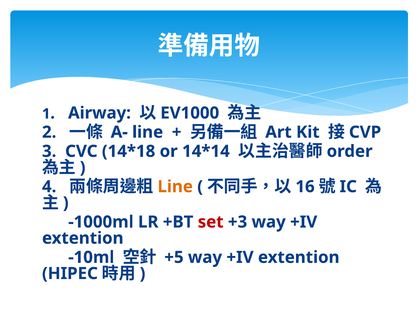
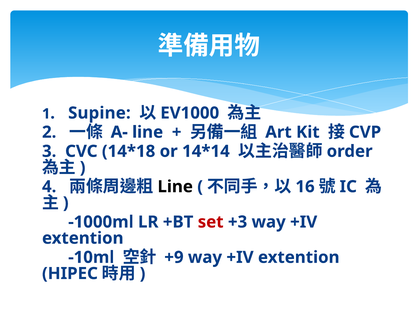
Airway: Airway -> Supine (99, 113)
Line colour: orange -> black (175, 186)
+5: +5 -> +9 (174, 257)
